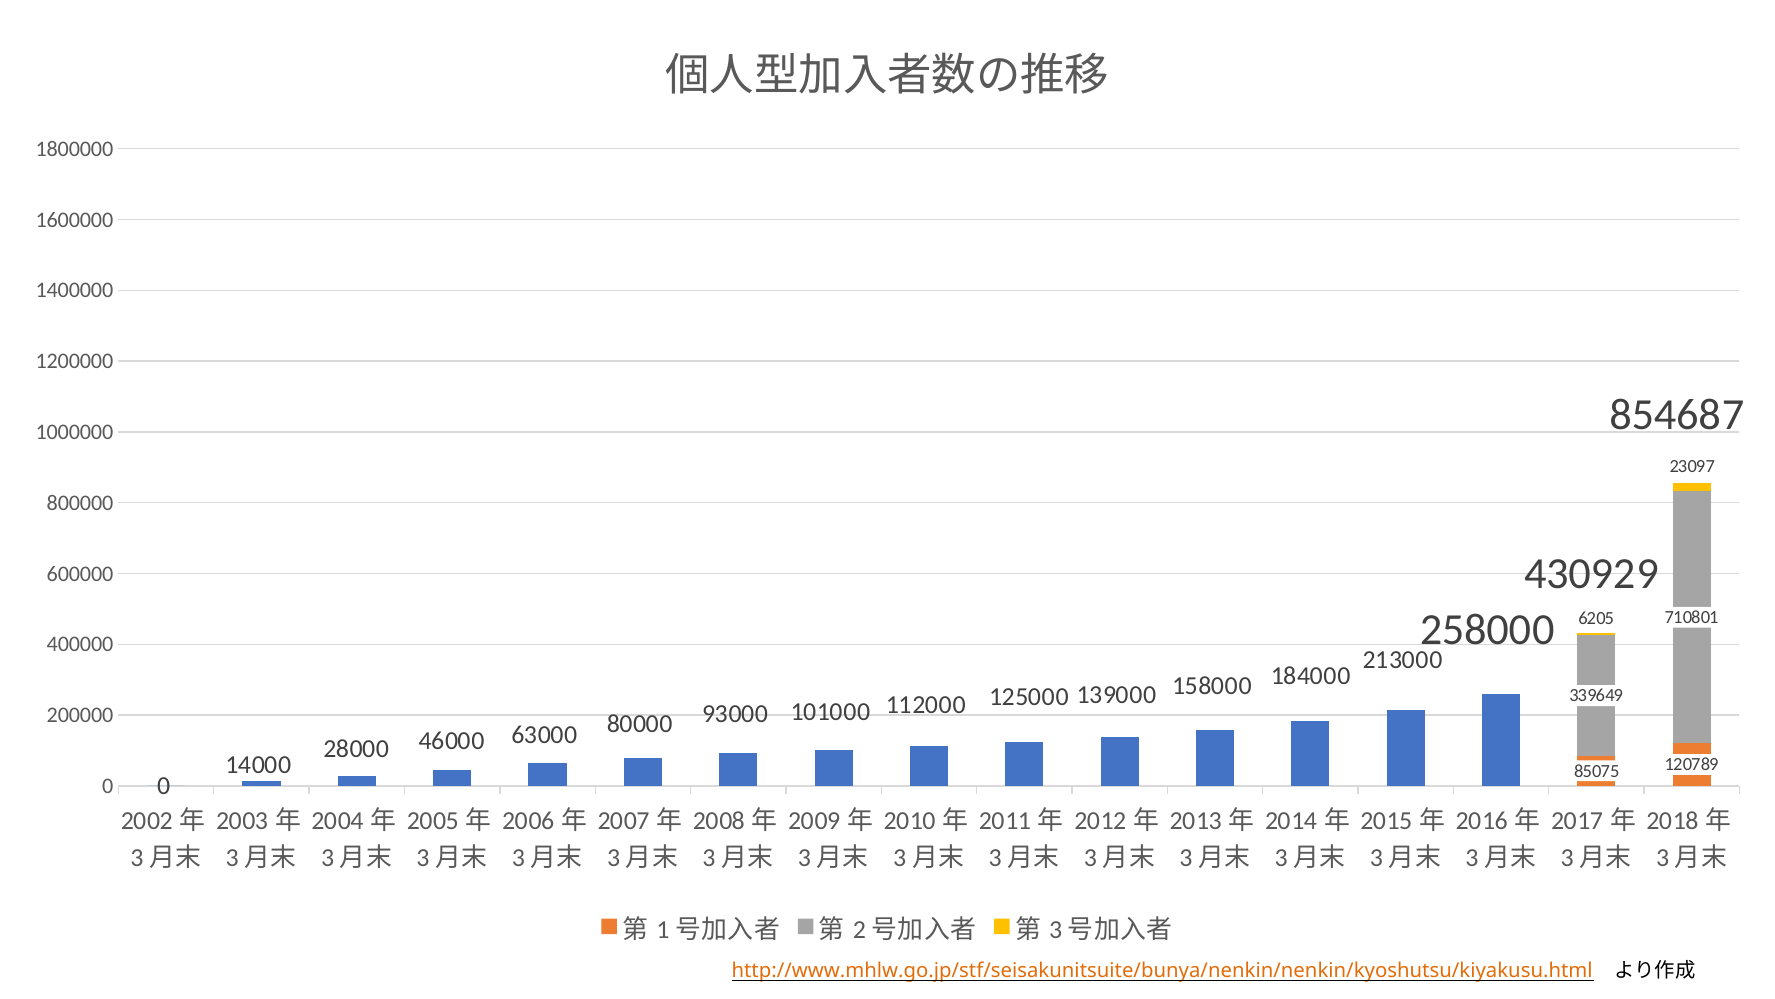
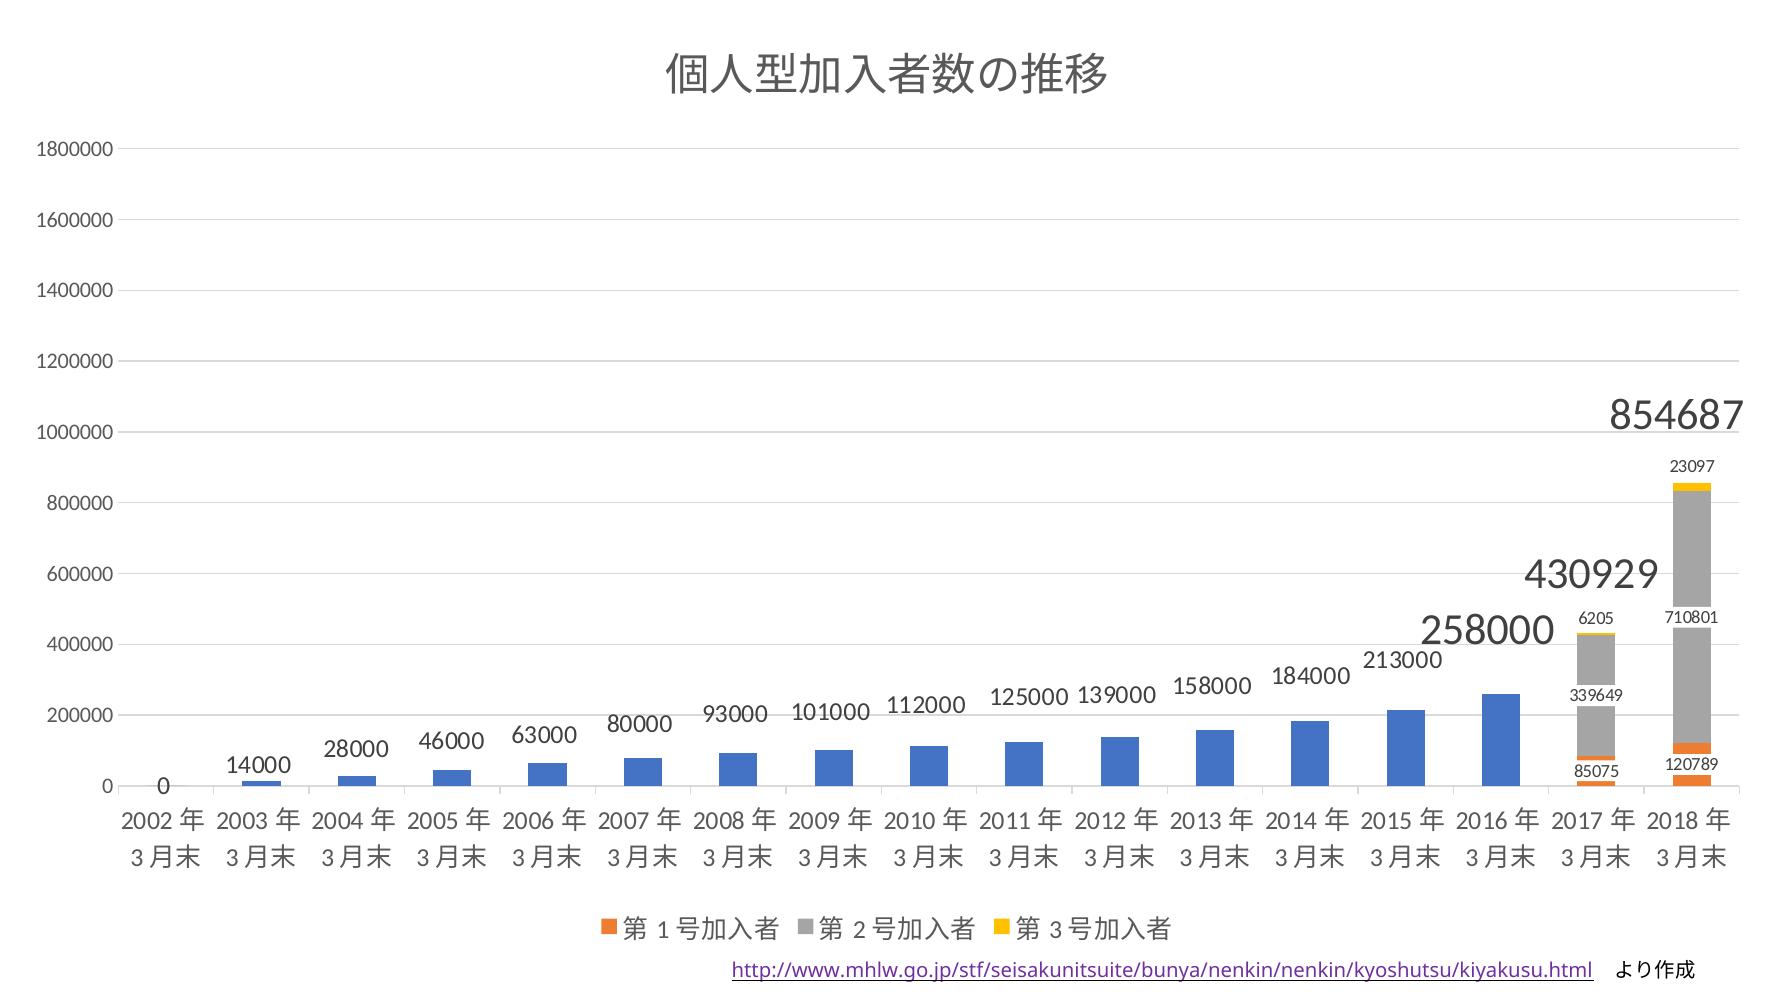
http://www.mhlw.go.jp/stf/seisakunitsuite/bunya/nenkin/nenkin/kyoshutsu/kiyakusu.html colour: orange -> purple (1162, 970)
